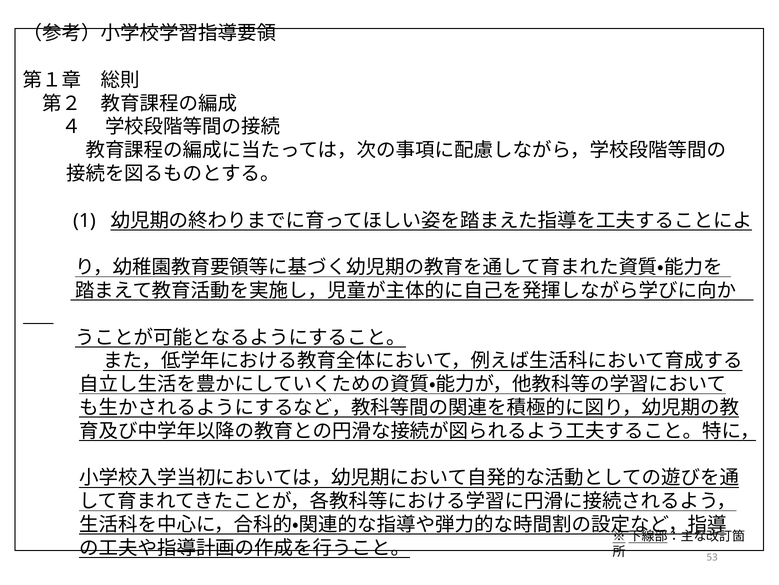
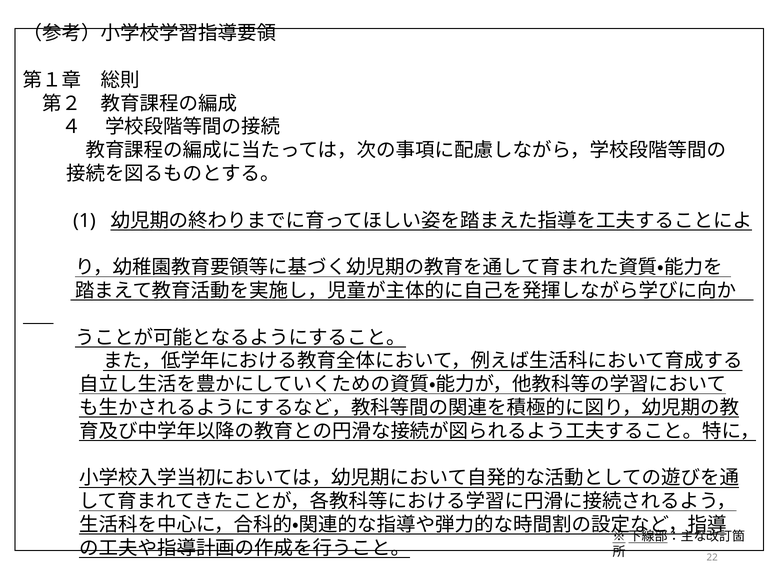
53: 53 -> 22 (712, 557)
